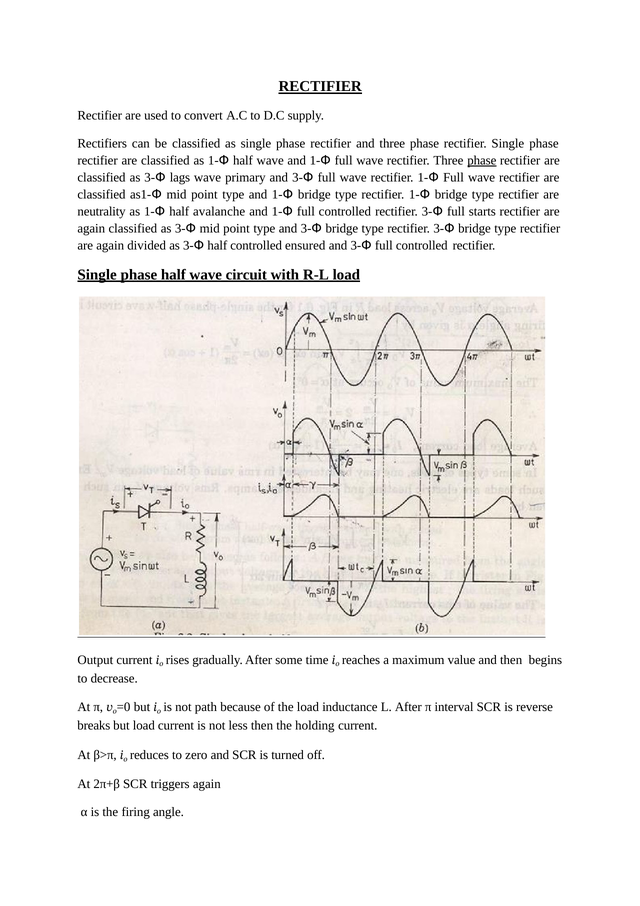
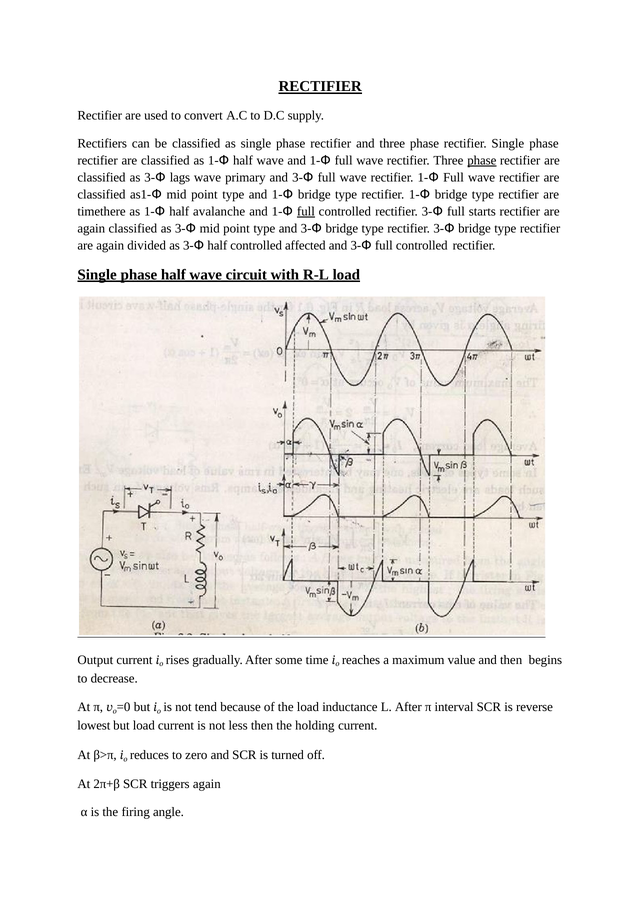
neutrality: neutrality -> timethere (102, 211)
full underline: none -> present (306, 211)
ensured: ensured -> affected (305, 245)
path: path -> tend (206, 707)
breaks: breaks -> lowest (94, 725)
